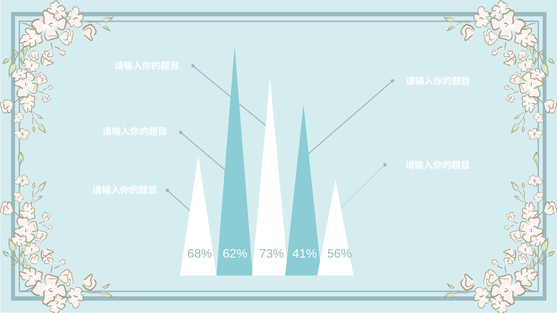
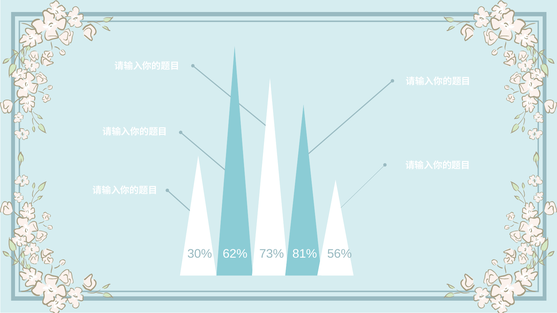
68%: 68% -> 30% (200, 254)
41%: 41% -> 81% (305, 254)
